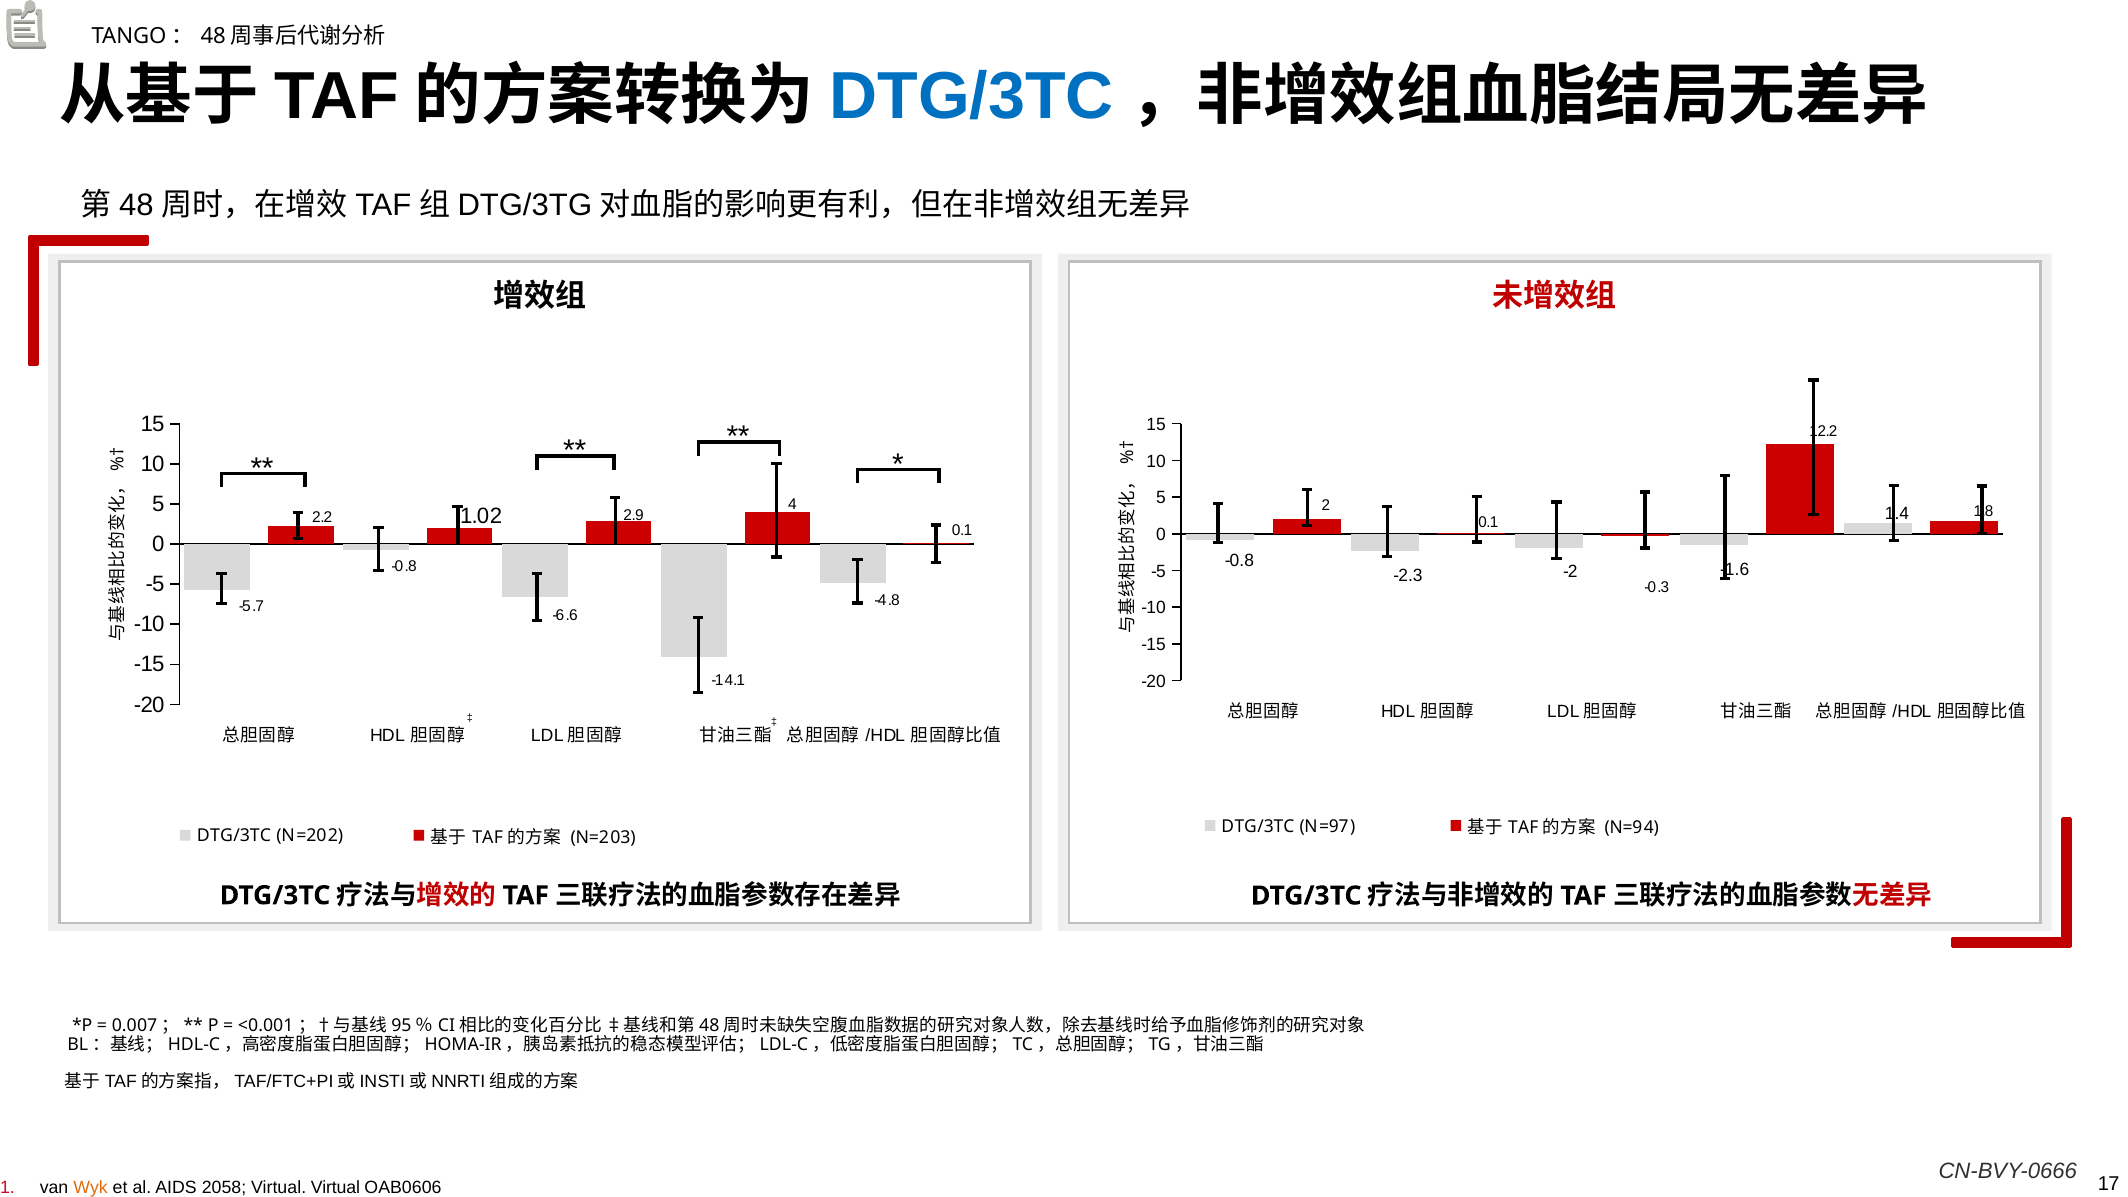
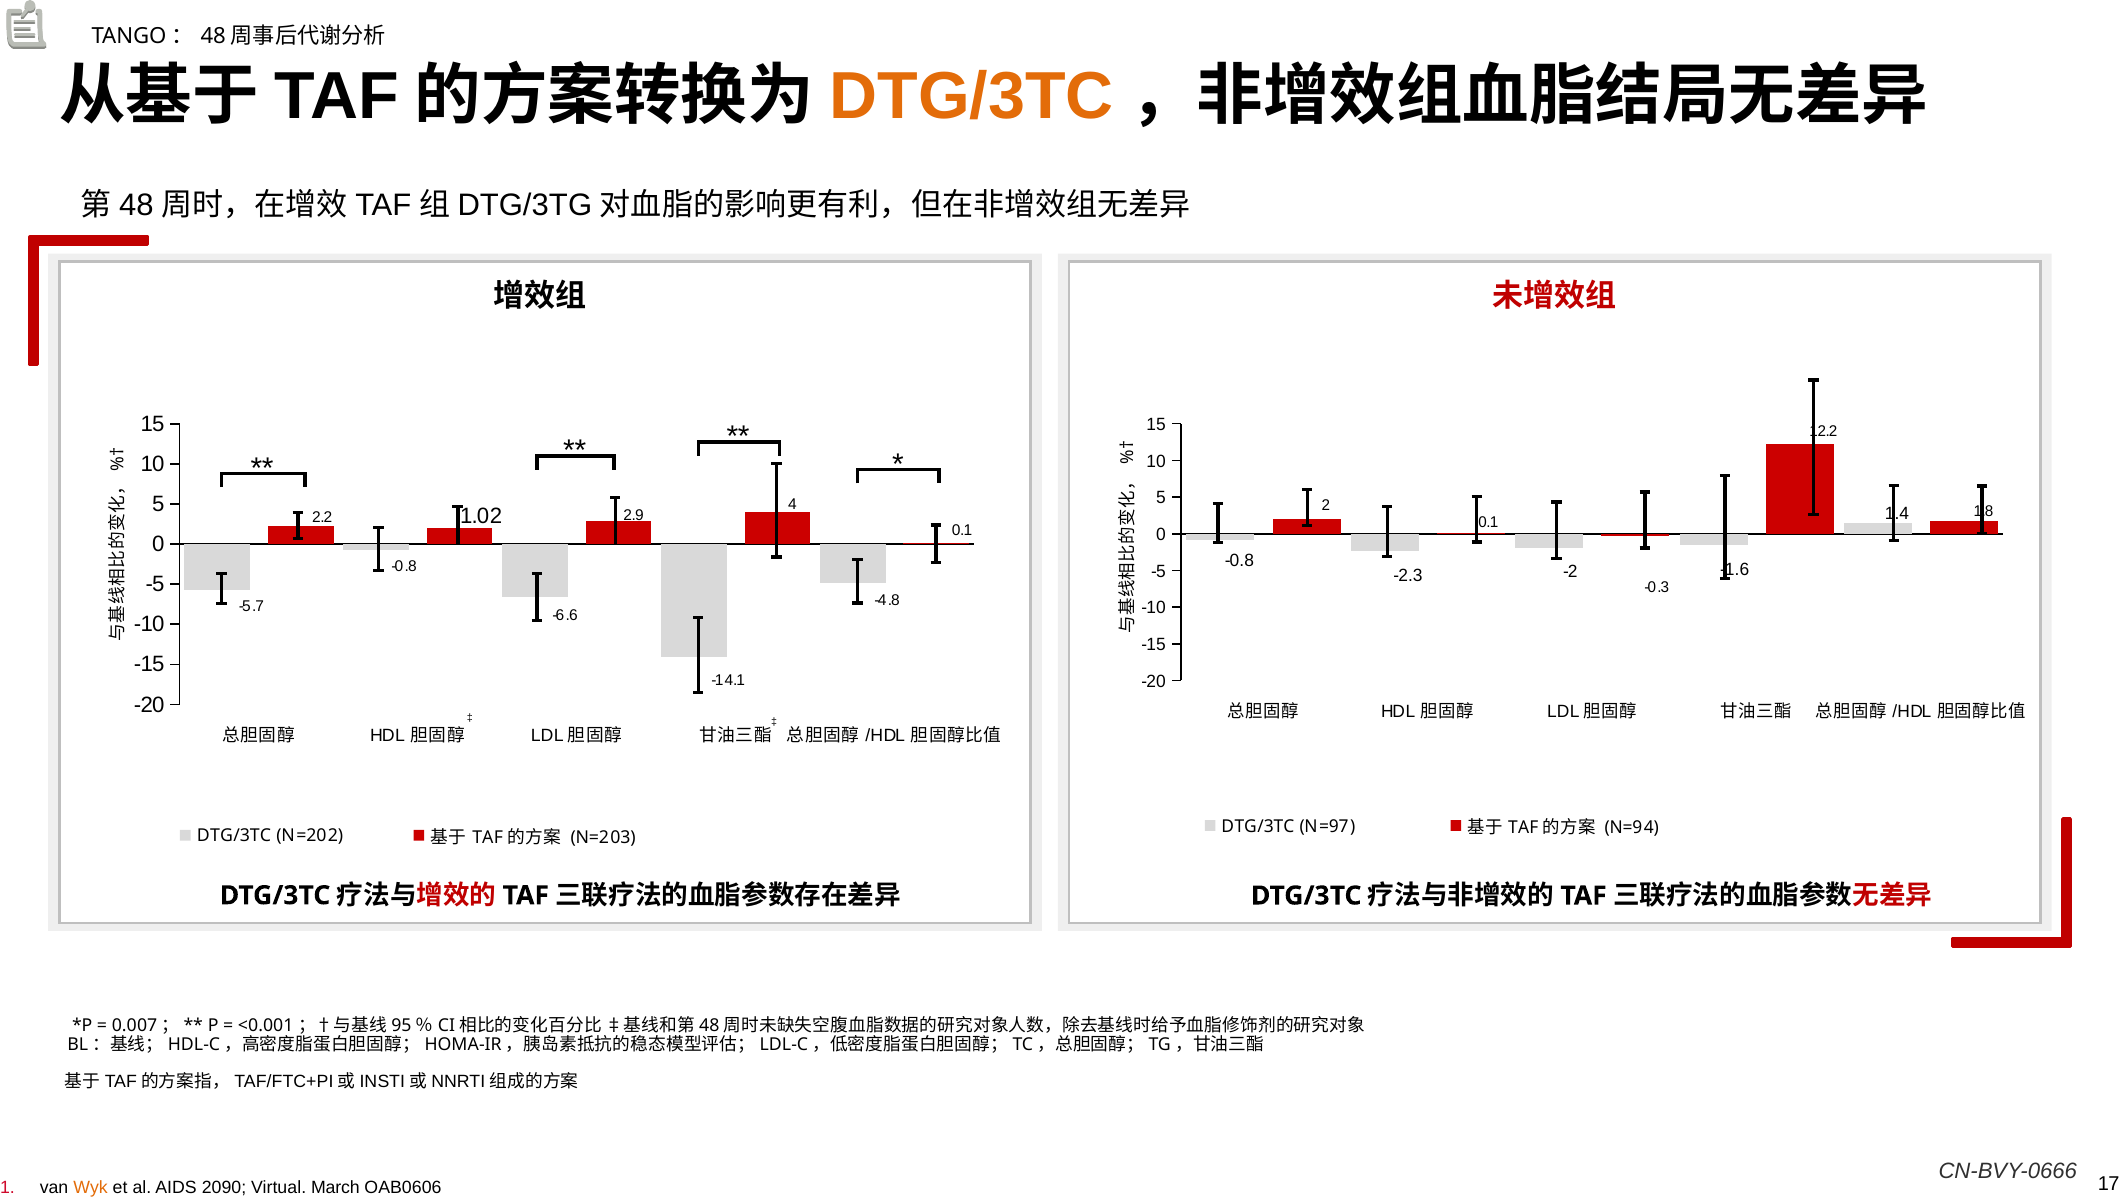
DTG/3TC colour: blue -> orange (972, 97)
2058: 2058 -> 2090 (224, 1187)
Virtual Virtual: Virtual -> March (335, 1187)
